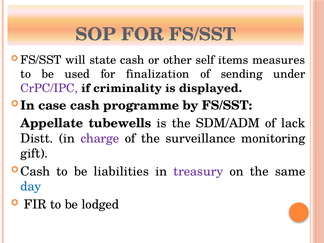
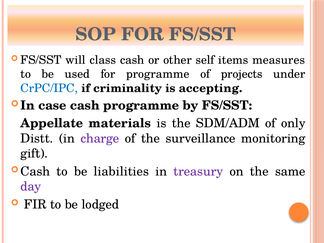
state: state -> class (103, 60)
for finalization: finalization -> programme (158, 74)
sending: sending -> projects (242, 74)
CrPC/IPC colour: purple -> blue (49, 88)
displayed: displayed -> accepting (211, 88)
tubewells: tubewells -> materials (120, 123)
lack: lack -> only (293, 123)
day colour: blue -> purple (31, 187)
